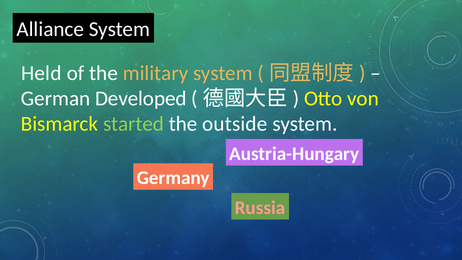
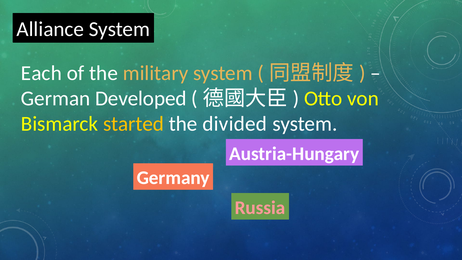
Held: Held -> Each (41, 73)
started colour: light green -> yellow (134, 124)
outside: outside -> divided (235, 124)
